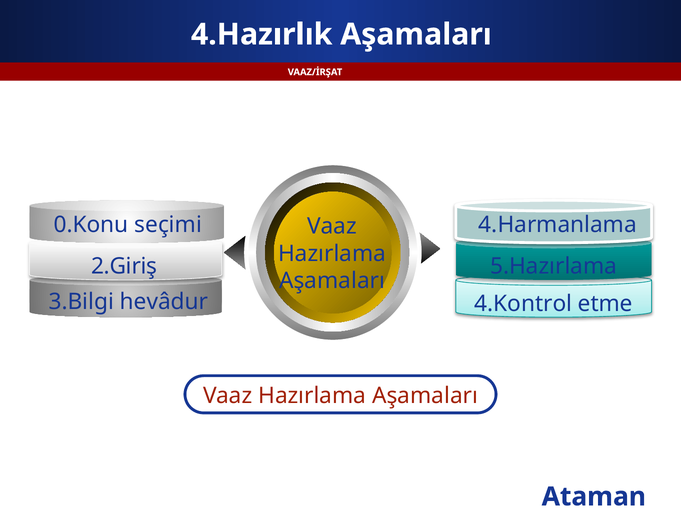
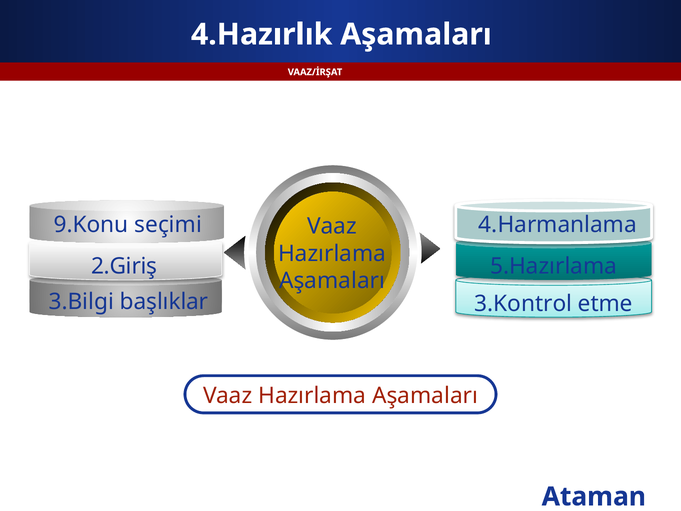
0.Konu: 0.Konu -> 9.Konu (91, 225)
hevâdur: hevâdur -> başlıklar (164, 302)
4.Kontrol: 4.Kontrol -> 3.Kontrol (523, 303)
